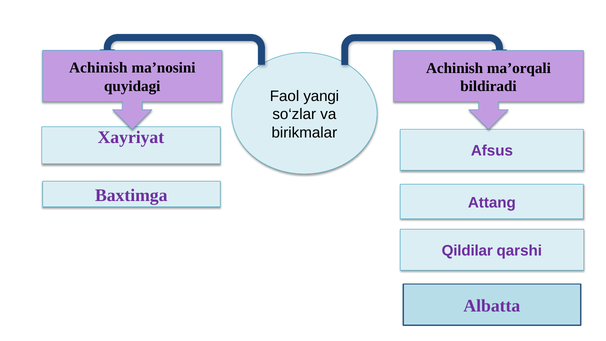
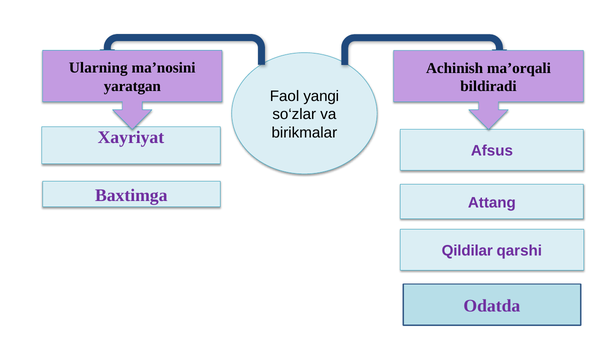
Achinish: Achinish -> Ularning (98, 68)
quyidagi: quyidagi -> yaratgan (132, 86)
Albatta: Albatta -> Odatda (492, 306)
